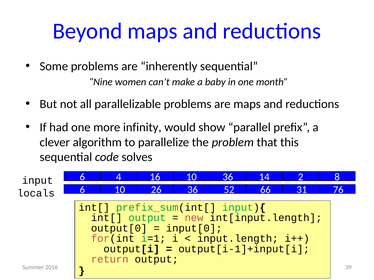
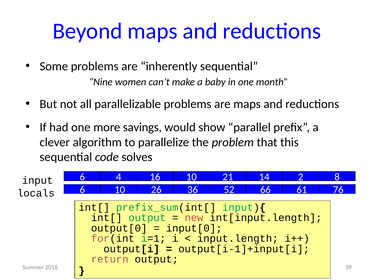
infinity: infinity -> savings (142, 127)
10 36: 36 -> 21 (228, 177)
31: 31 -> 61 (302, 190)
